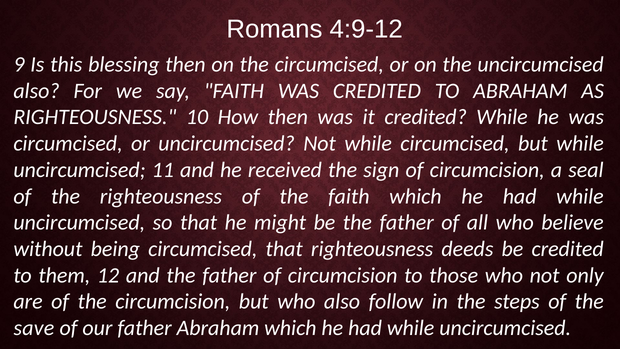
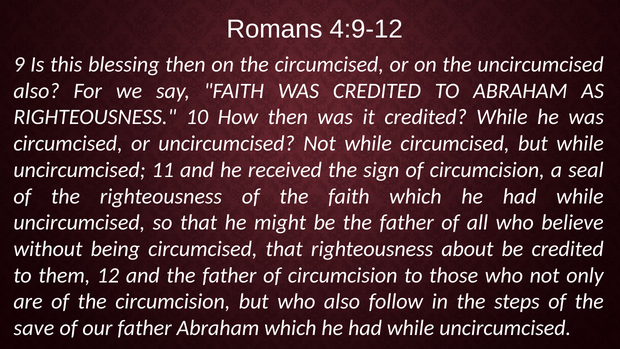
deeds: deeds -> about (467, 249)
